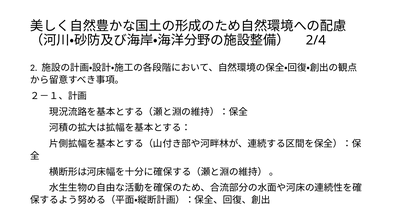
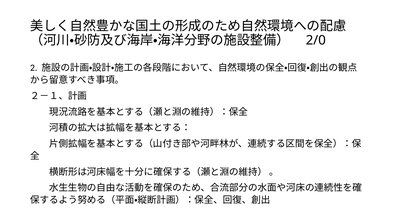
2/4: 2/4 -> 2/0 (316, 40)
